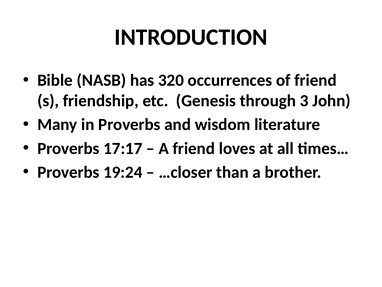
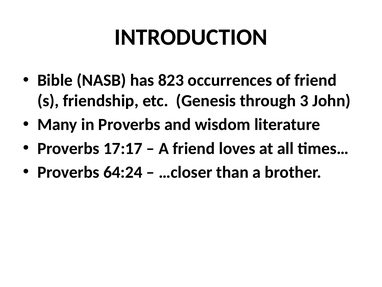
320: 320 -> 823 (171, 80)
19:24: 19:24 -> 64:24 (123, 172)
